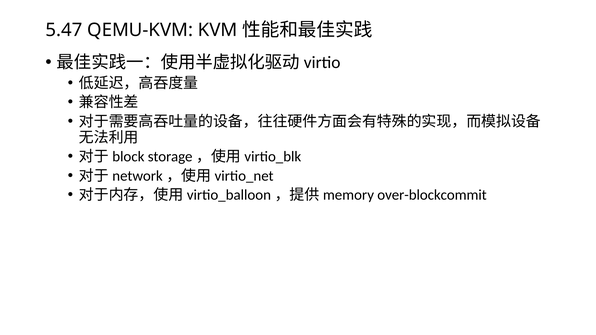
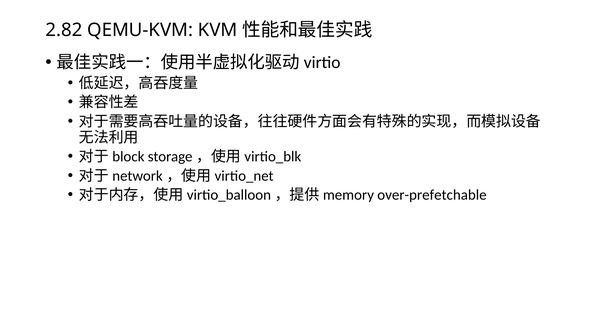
5.47: 5.47 -> 2.82 (64, 30)
over-blockcommit: over-blockcommit -> over-prefetchable (432, 195)
